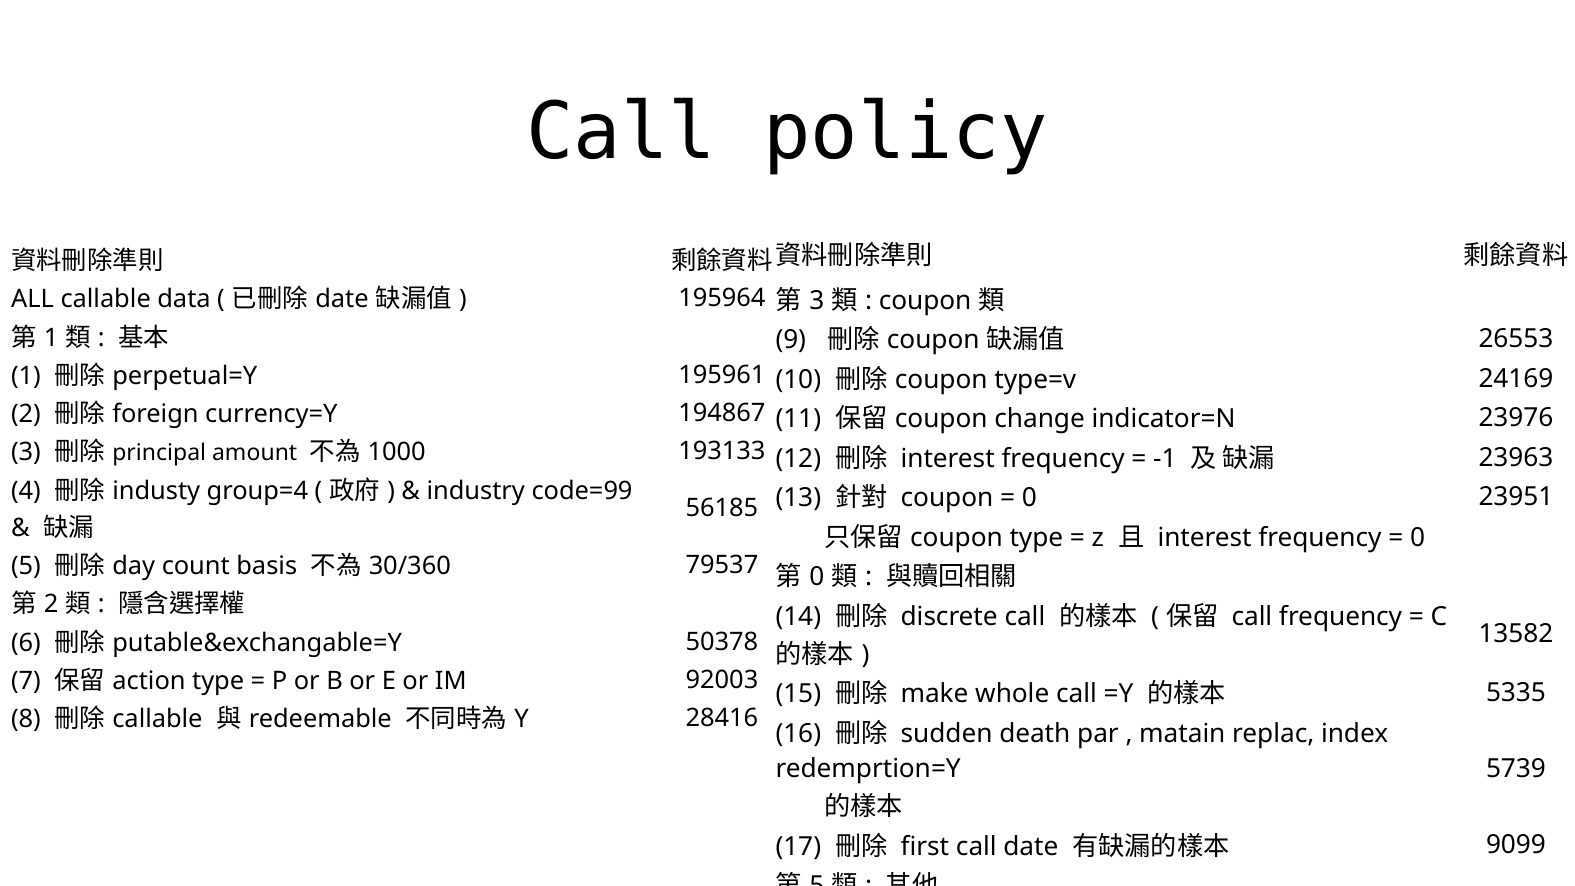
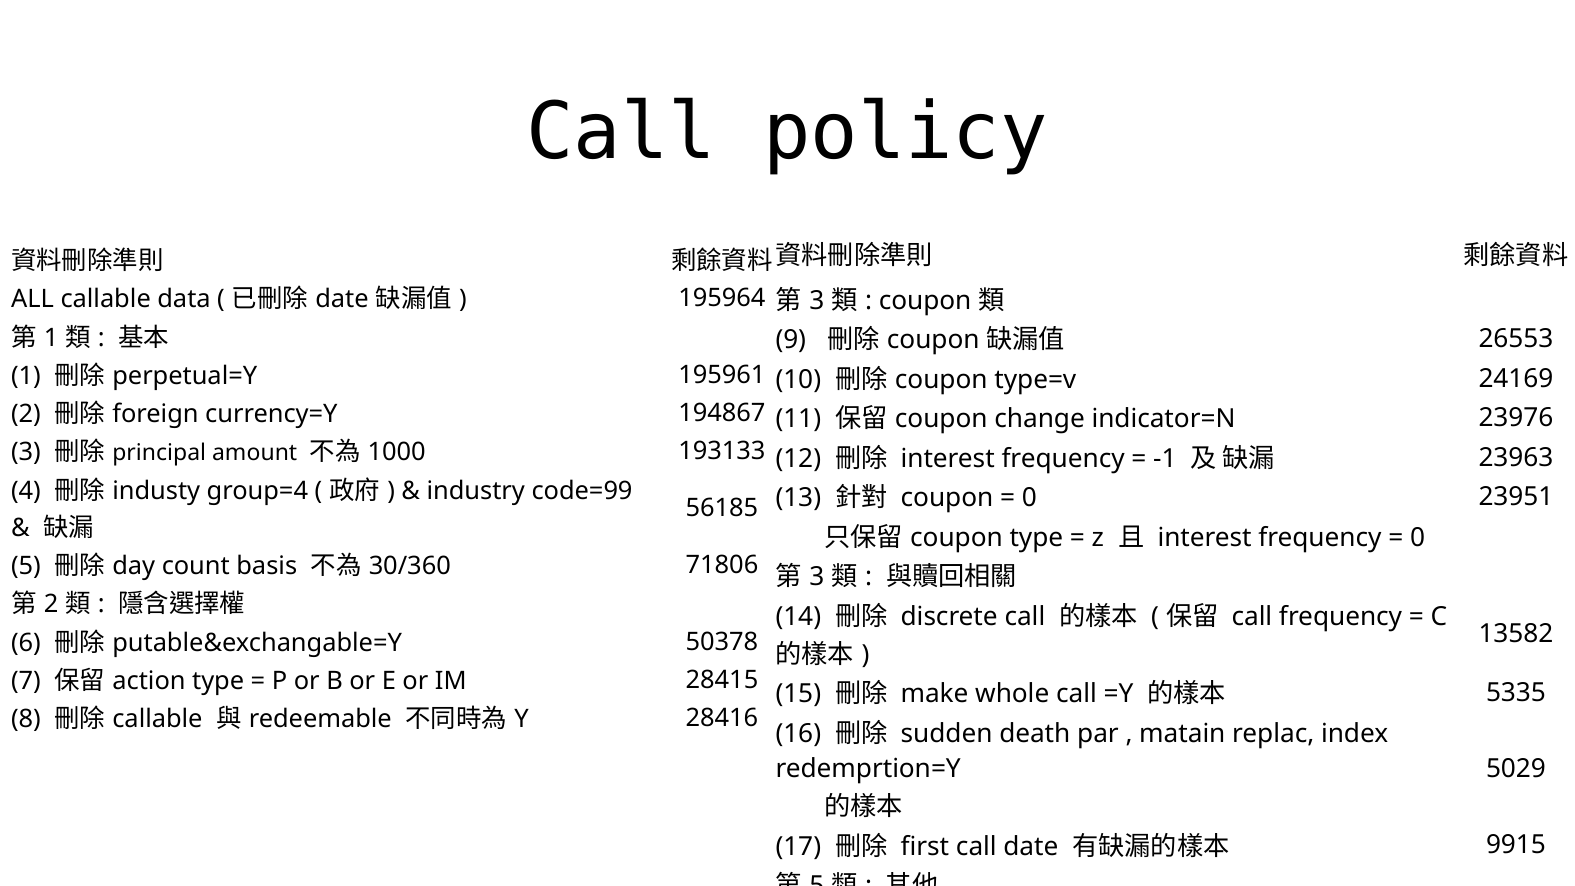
79537: 79537 -> 71806 (722, 565)
0: 0 -> 3 (817, 577)
92003: 92003 -> 28415 (722, 680)
5739: 5739 -> 5029 (1516, 769)
9099: 9099 -> 9915 (1516, 845)
